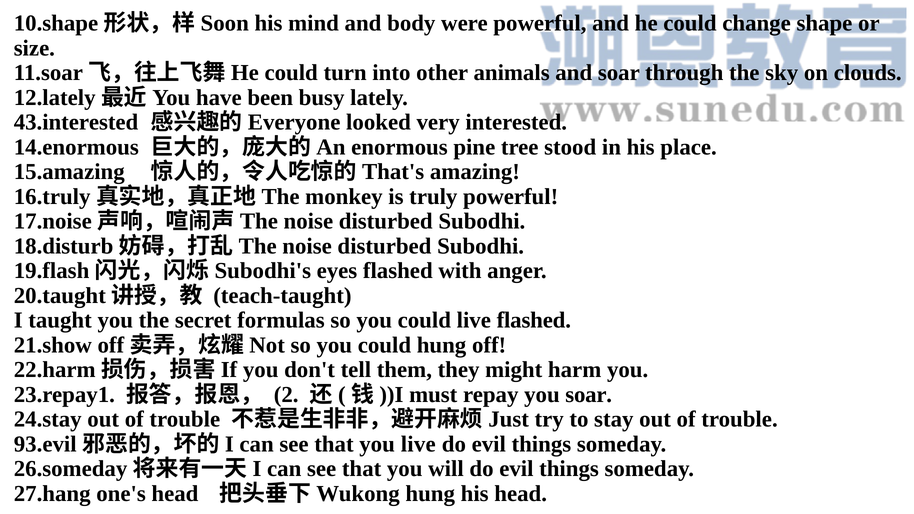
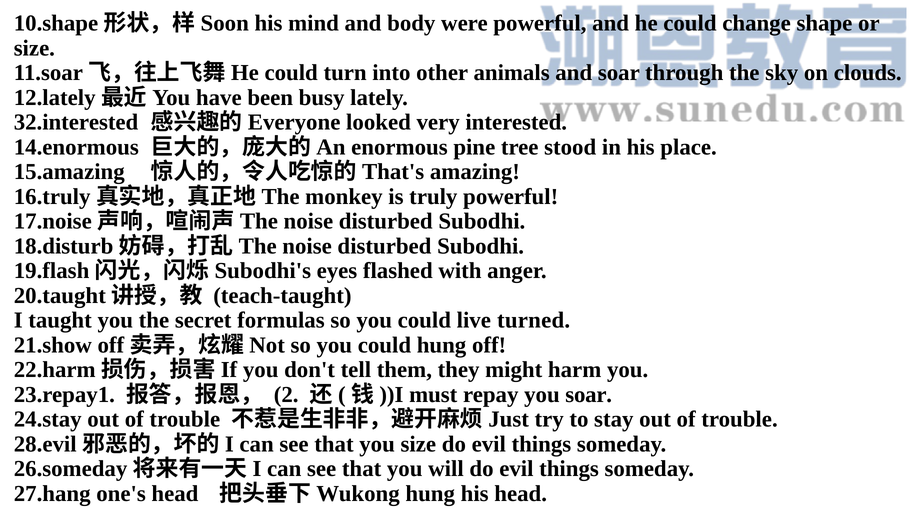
43.interested: 43.interested -> 32.interested (76, 122)
live flashed: flashed -> turned (534, 320)
93.evil: 93.evil -> 28.evil (45, 444)
you live: live -> size (418, 444)
